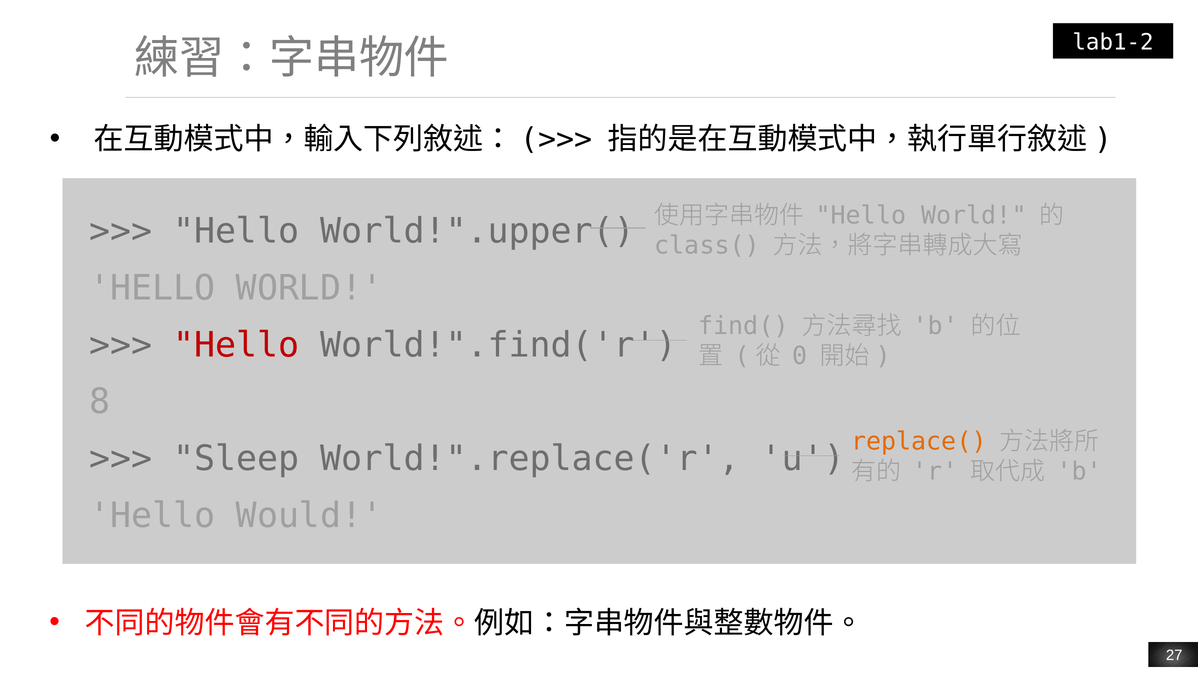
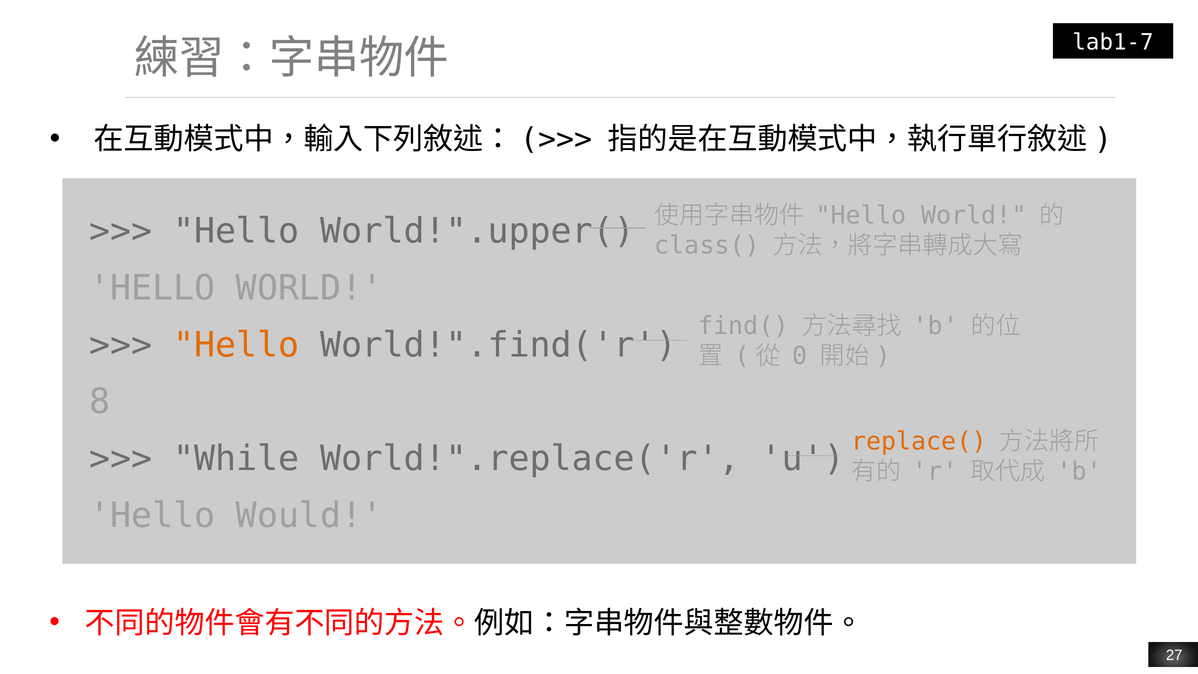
lab1-2: lab1-2 -> lab1-7 (1113, 42)
Hello colour: red -> orange (236, 345)
Sleep: Sleep -> While (236, 459)
